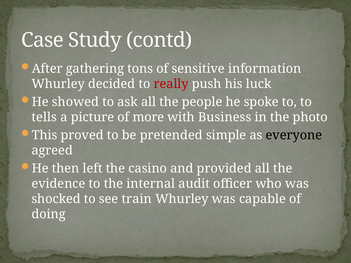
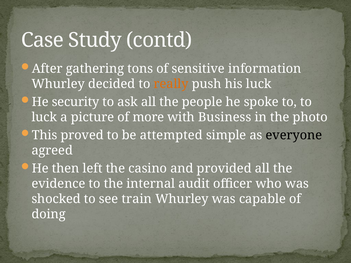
really colour: red -> orange (171, 84)
showed: showed -> security (76, 102)
tells: tells -> luck (44, 117)
pretended: pretended -> attempted (171, 135)
